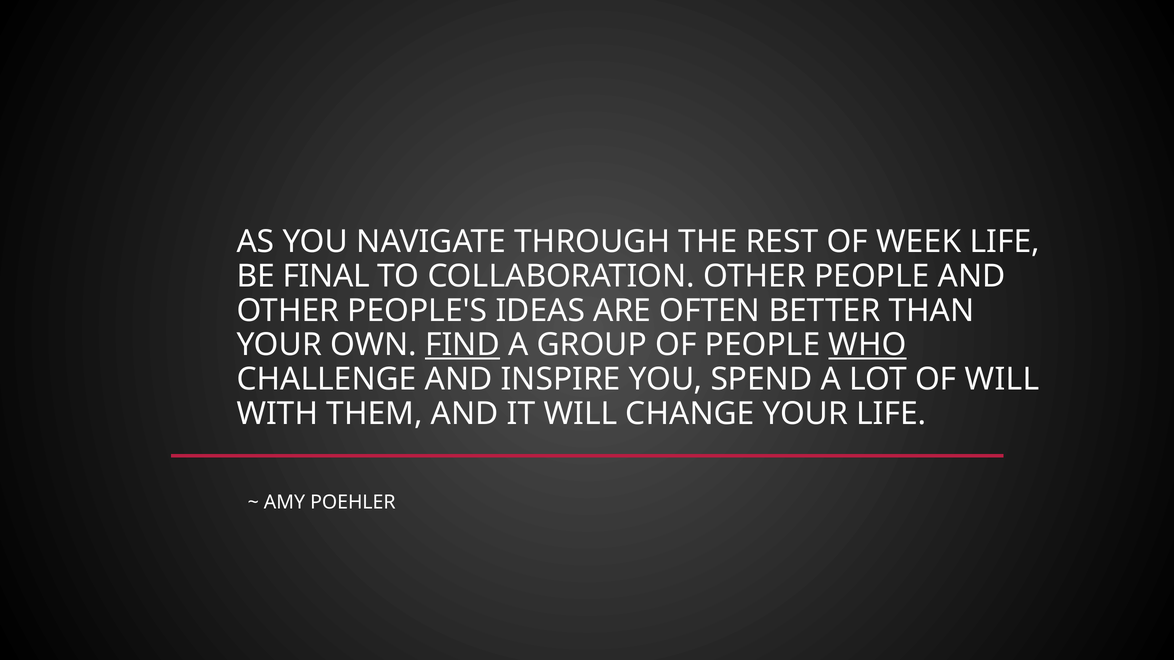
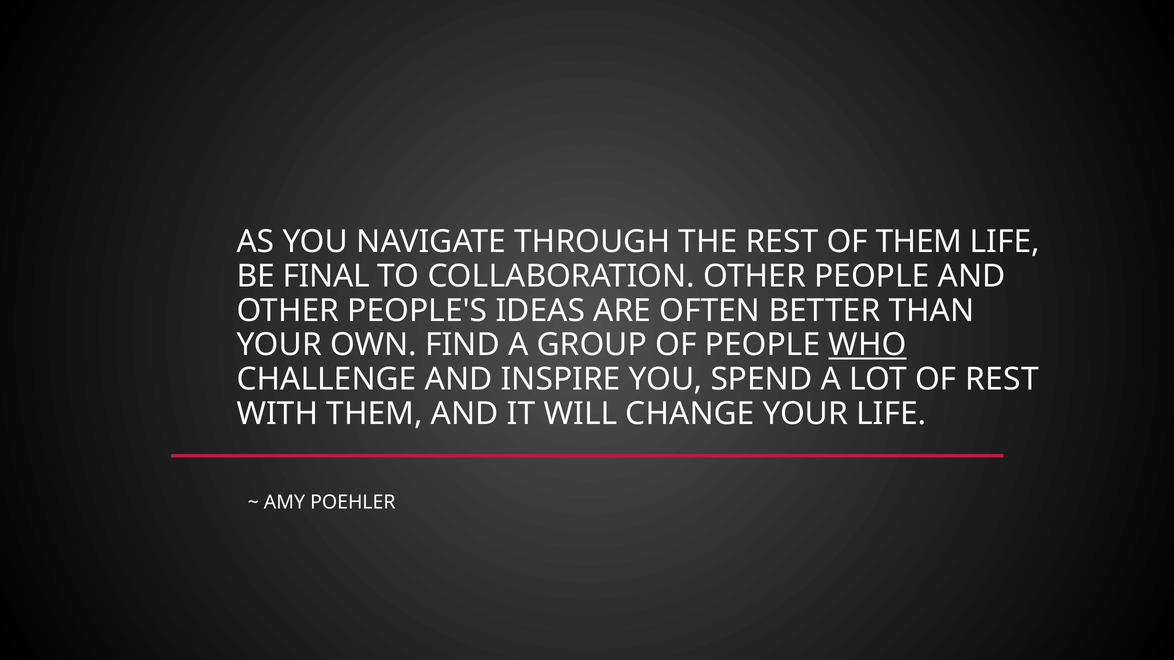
OF WEEK: WEEK -> THEM (919, 242)
FIND underline: present -> none (462, 345)
OF WILL: WILL -> REST (1002, 380)
